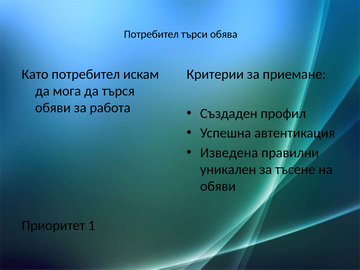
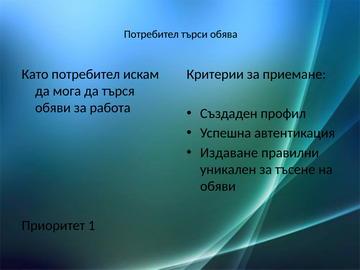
Изведена: Изведена -> Издаване (229, 153)
